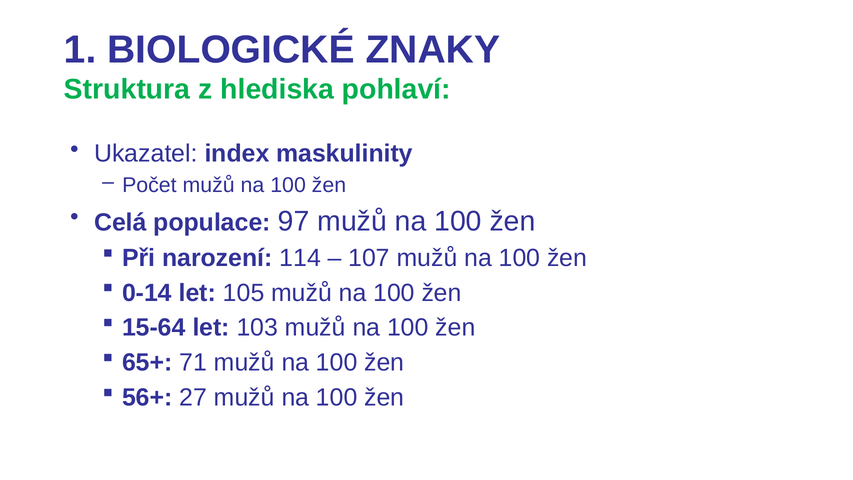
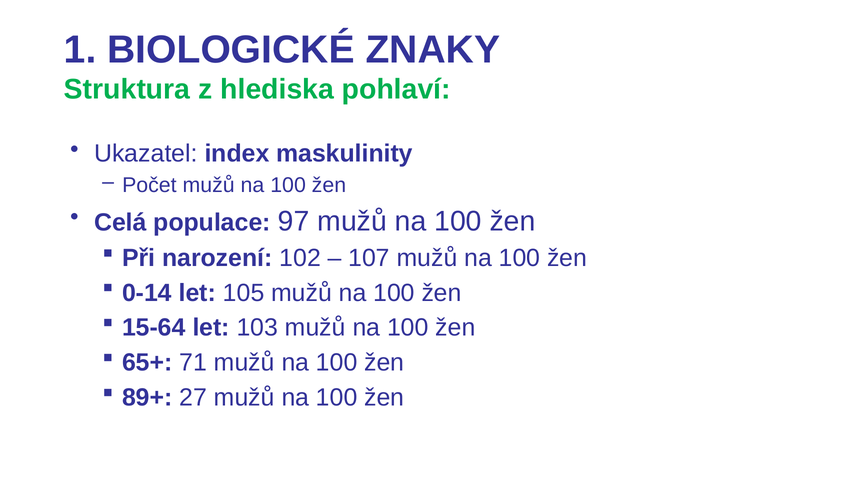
114: 114 -> 102 (300, 258)
56+: 56+ -> 89+ (147, 397)
